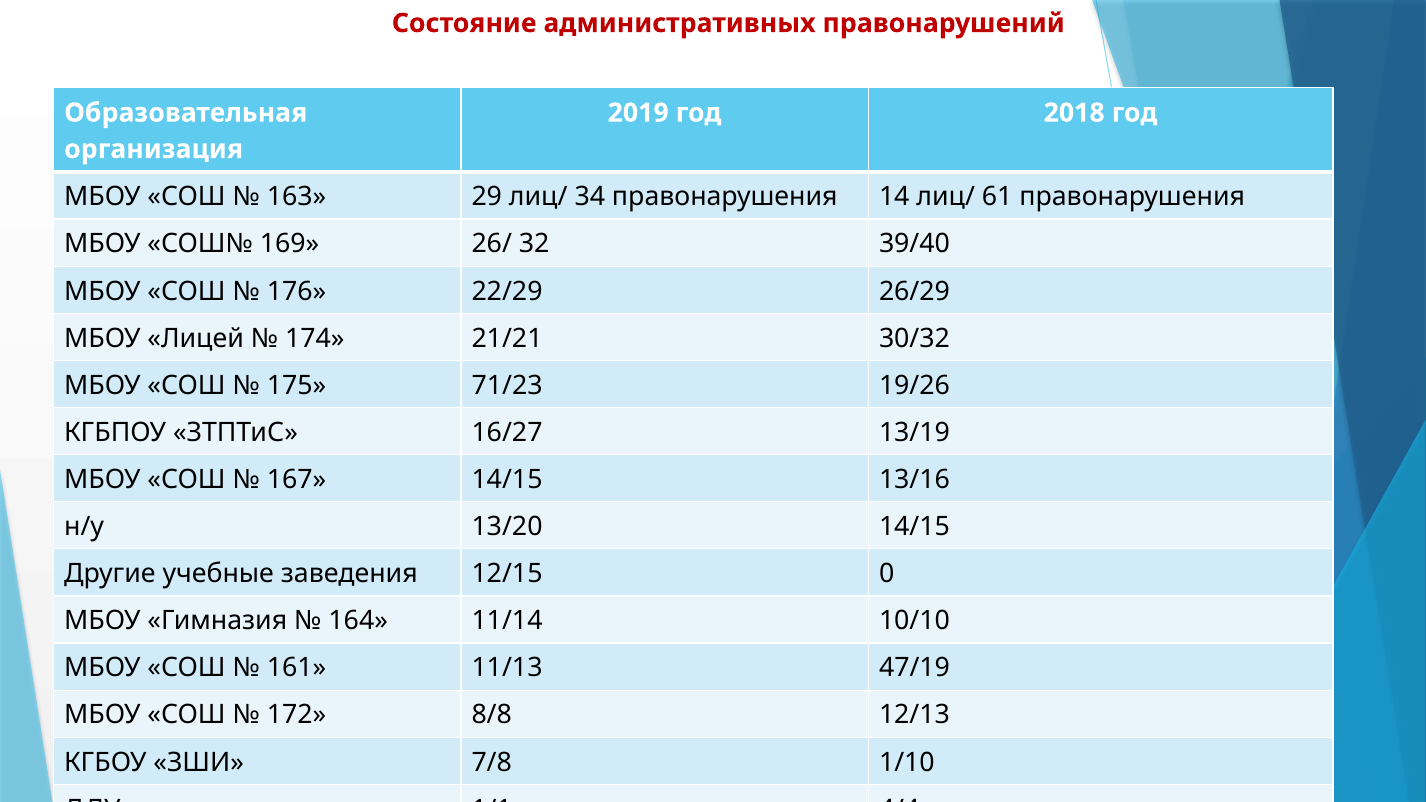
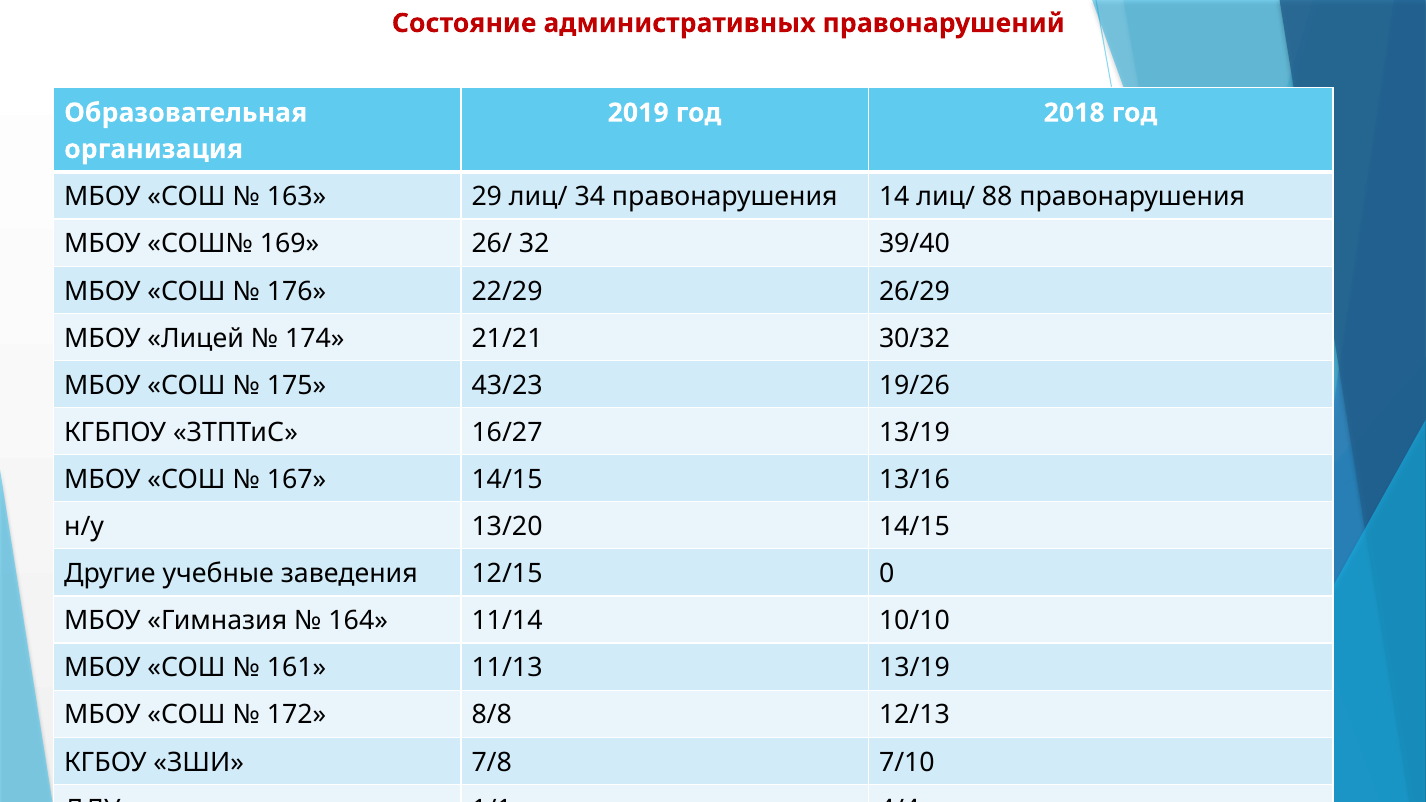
61: 61 -> 88 (997, 197)
71/23: 71/23 -> 43/23 (507, 385)
11/13 47/19: 47/19 -> 13/19 (915, 668)
1/10: 1/10 -> 7/10 (907, 762)
